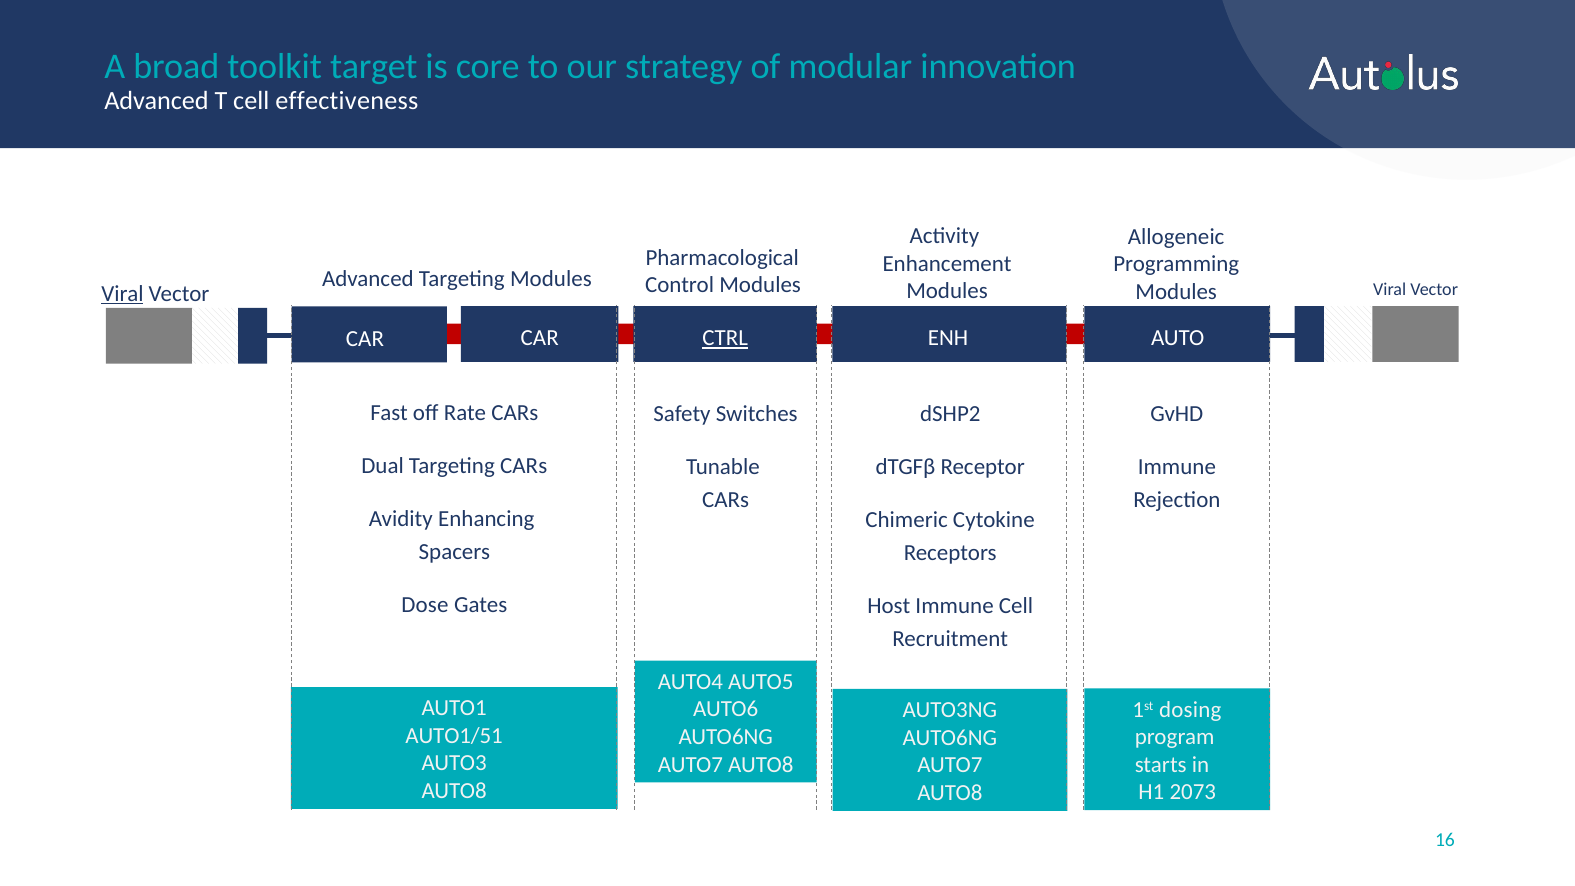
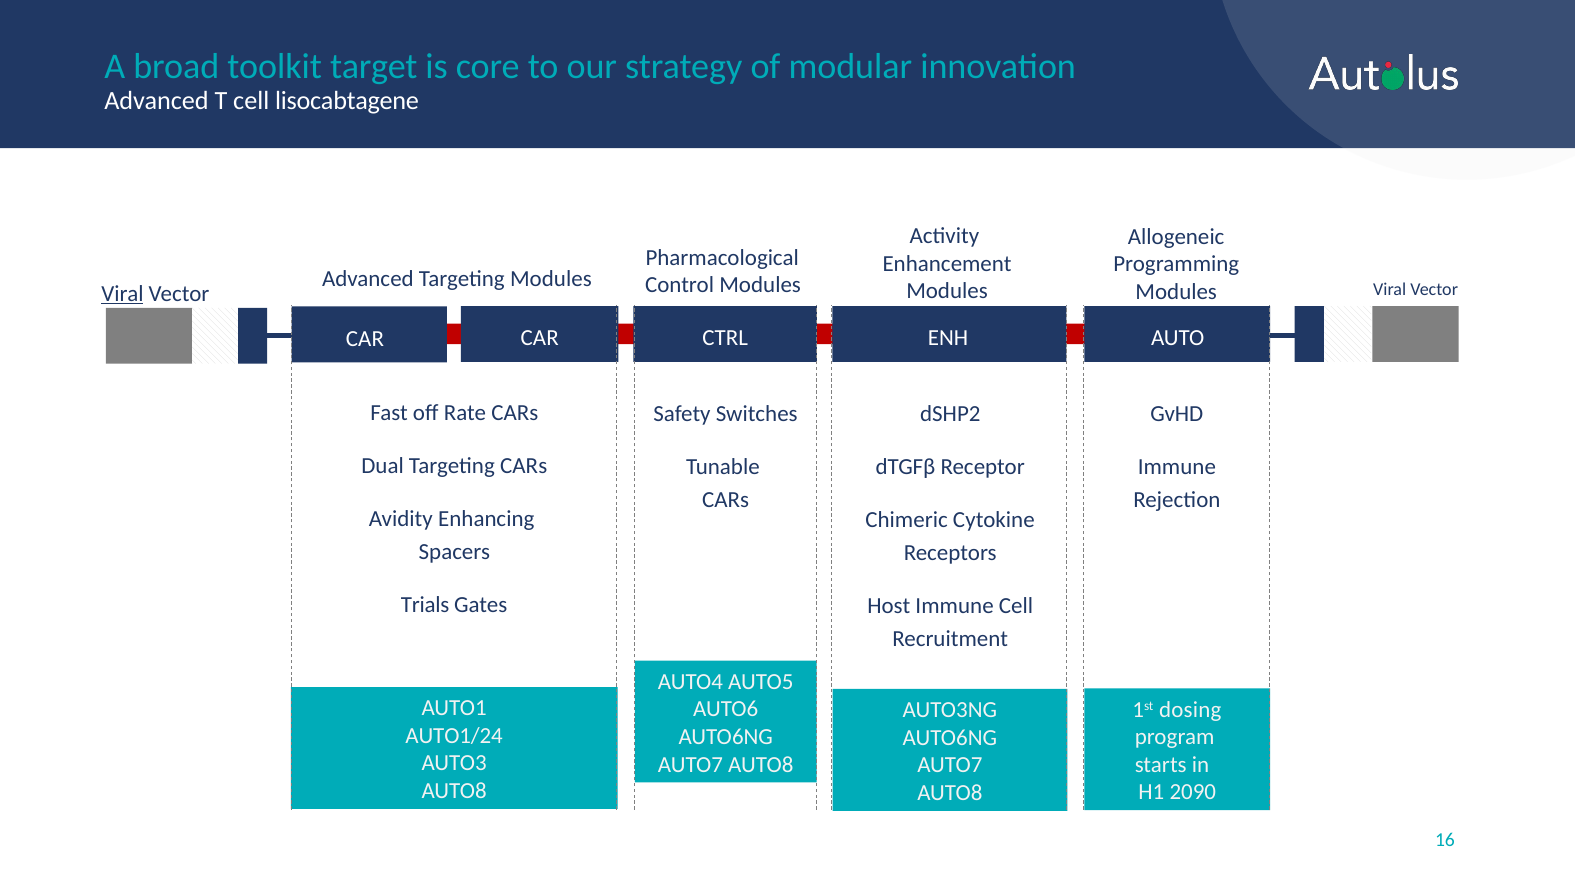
effectiveness: effectiveness -> lisocabtagene (347, 101)
CTRL underline: present -> none (725, 338)
Dose: Dose -> Trials (425, 605)
AUTO1/51: AUTO1/51 -> AUTO1/24 (454, 736)
2073: 2073 -> 2090 (1193, 792)
